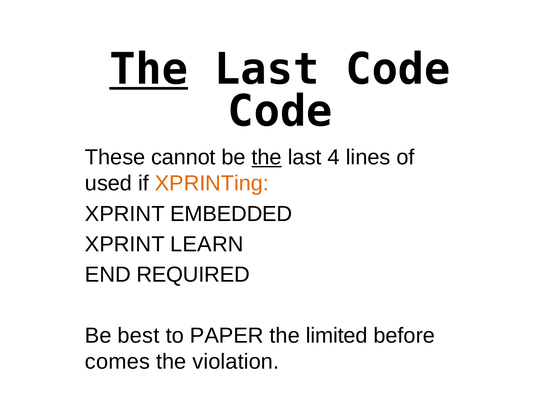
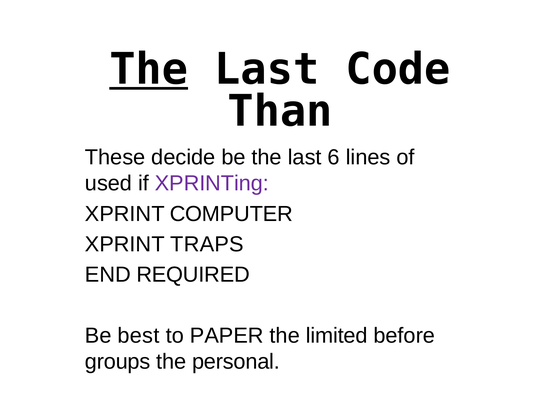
Code: Code -> Than (280, 111)
cannot: cannot -> decide (183, 157)
the underline: present -> none (267, 157)
4: 4 -> 6 (334, 157)
XPRINTing colour: orange -> purple (212, 183)
EMBEDDED: EMBEDDED -> COMPUTER (231, 214)
LEARN: LEARN -> TRAPS (207, 244)
comes: comes -> groups (118, 362)
violation: violation -> personal (236, 362)
